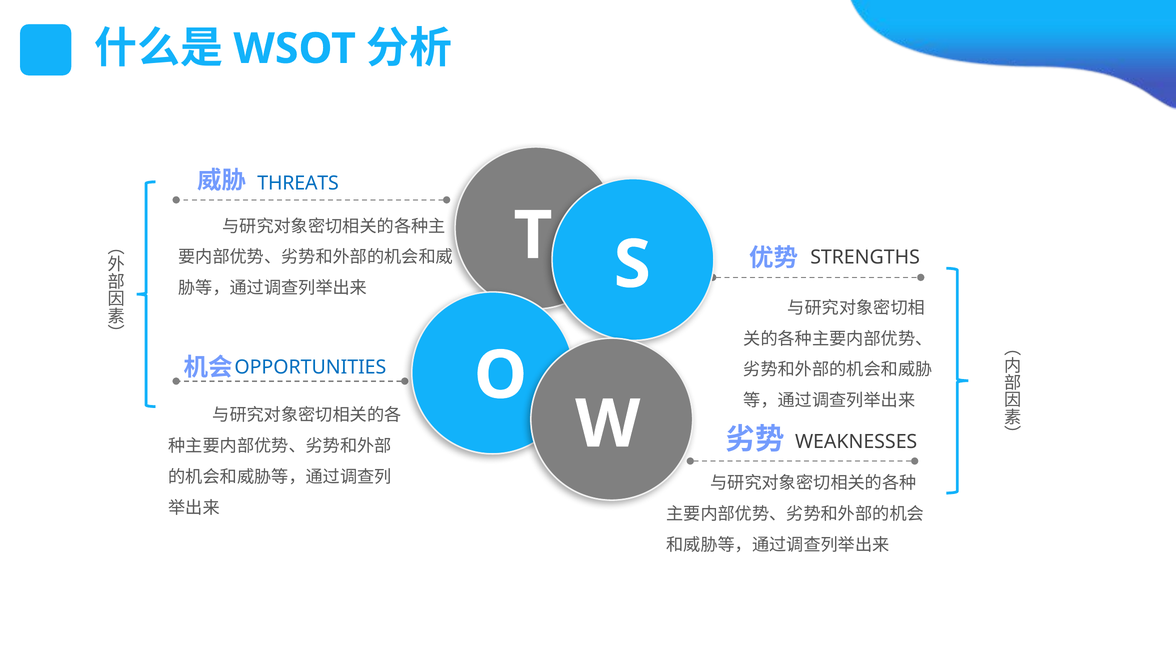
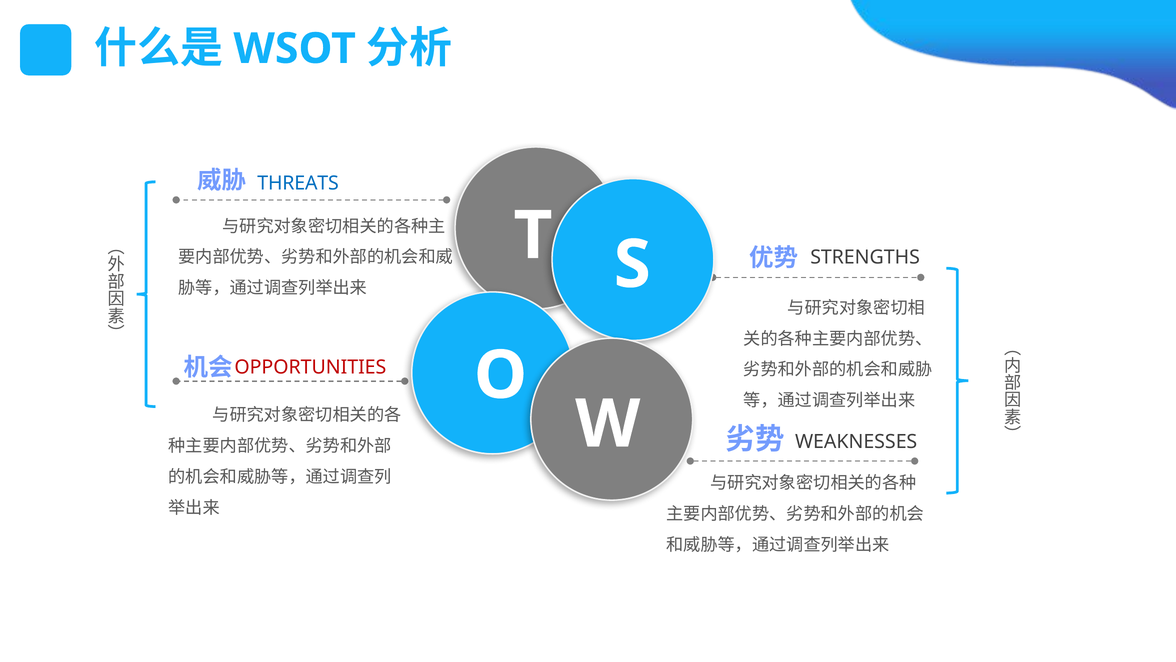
OPPORTUNITIES colour: blue -> red (310, 367)
